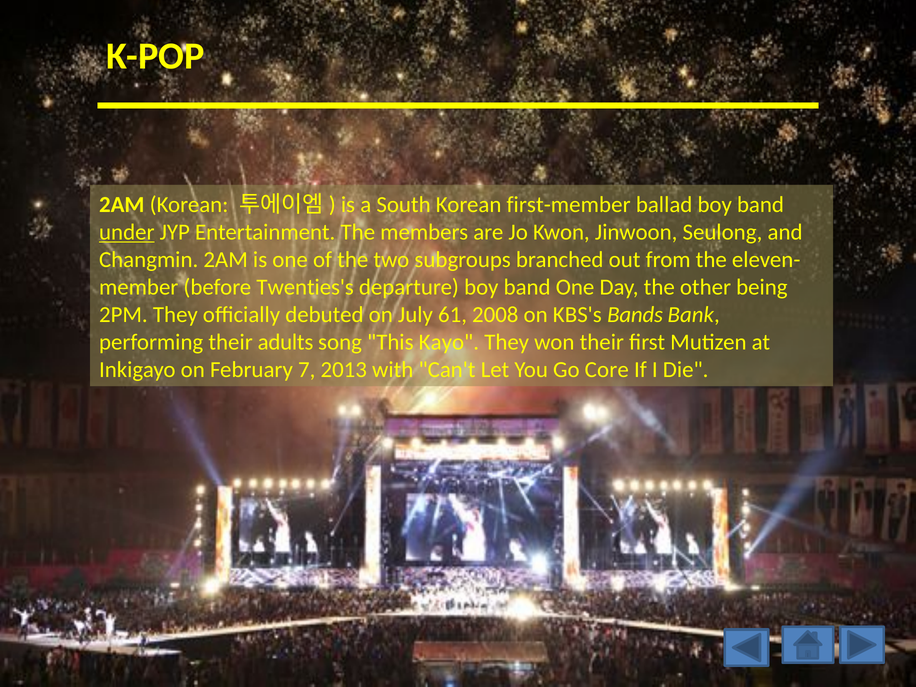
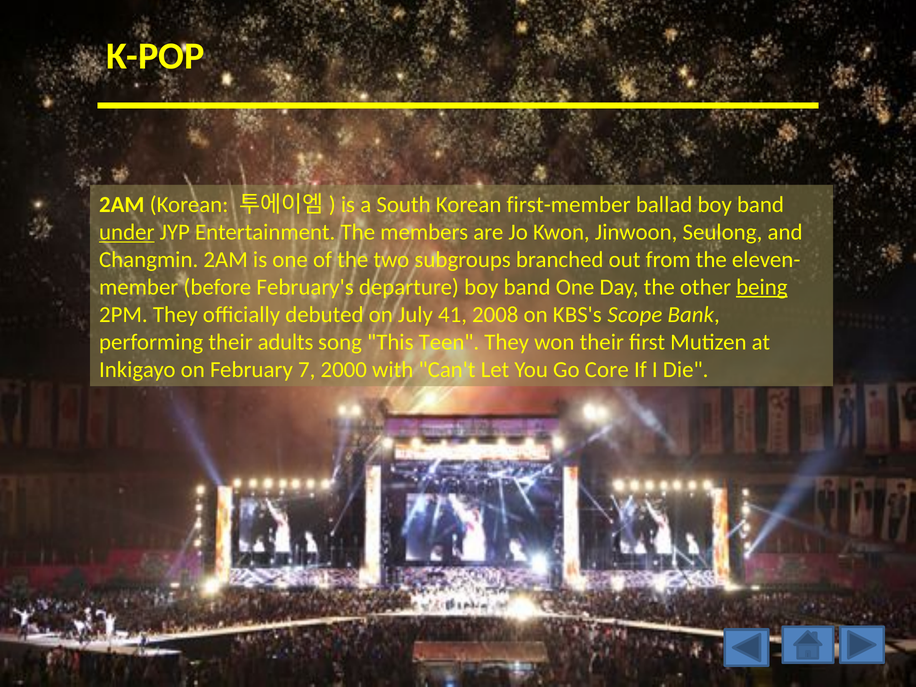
Twenties's: Twenties's -> February's (305, 287)
being underline: none -> present (762, 287)
61: 61 -> 41 (453, 315)
Bands: Bands -> Scope (635, 315)
Kayo: Kayo -> Teen (449, 342)
2013: 2013 -> 2000 (344, 370)
